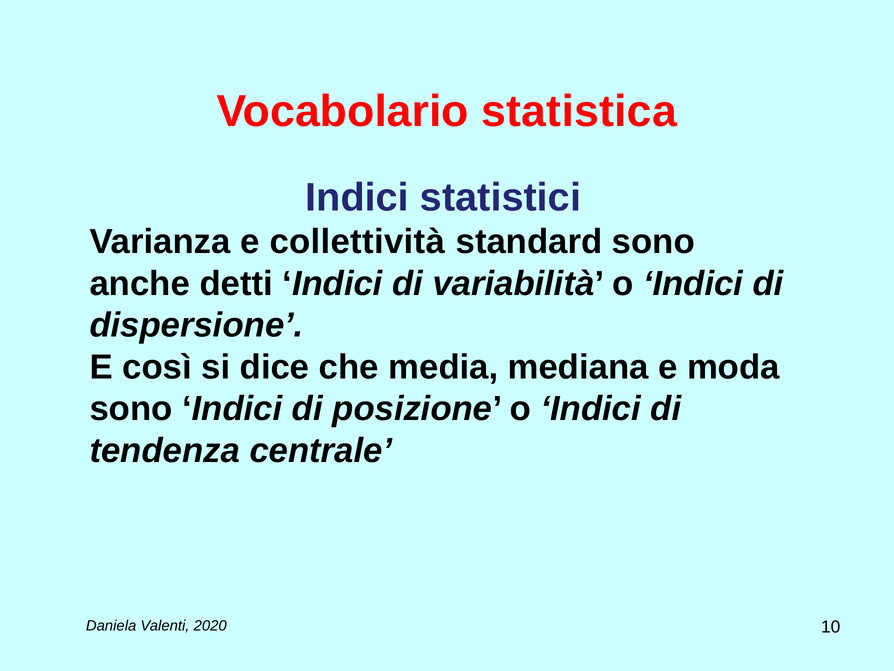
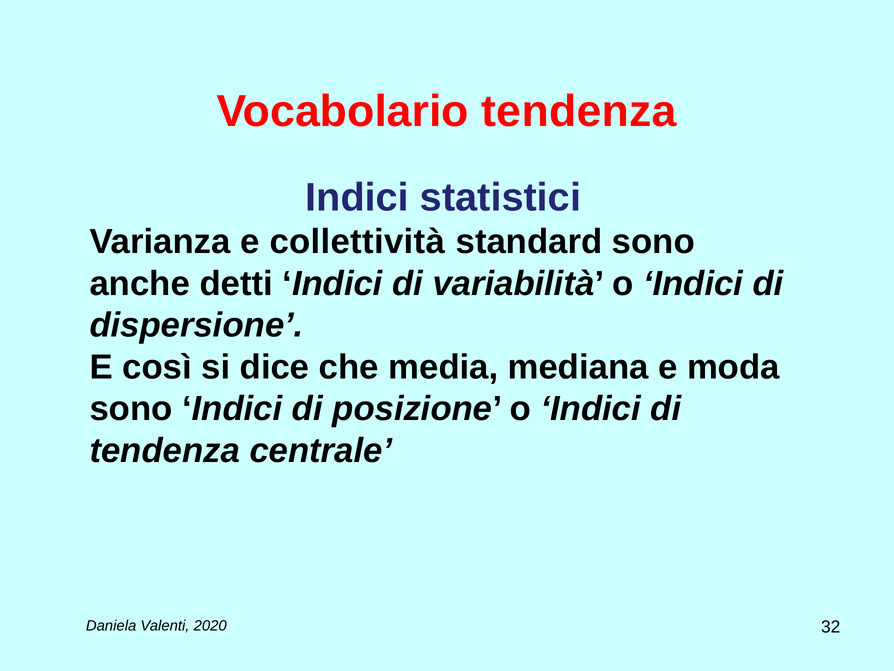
Vocabolario statistica: statistica -> tendenza (579, 111)
10: 10 -> 32 (831, 627)
